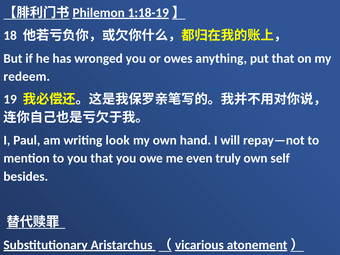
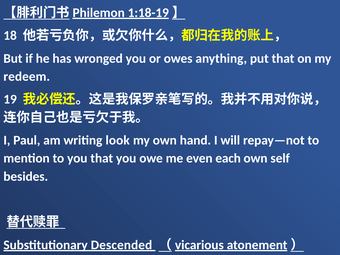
truly: truly -> each (228, 158)
Aristarchus: Aristarchus -> Descended (121, 245)
